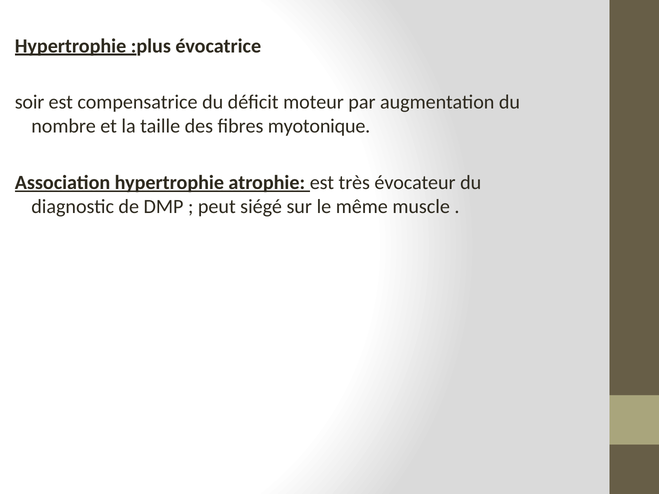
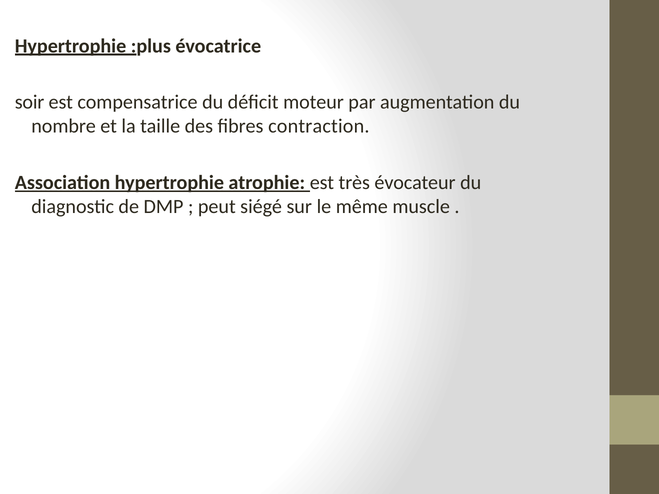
myotonique: myotonique -> contraction (319, 126)
